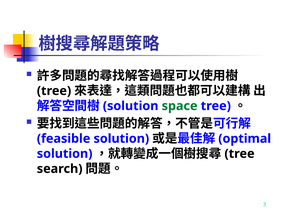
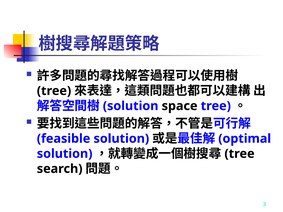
space colour: green -> black (180, 106)
